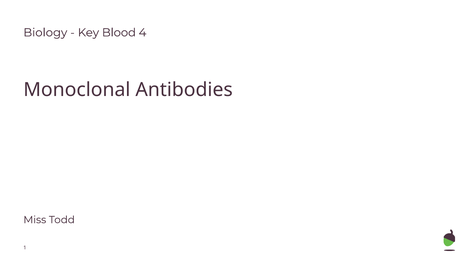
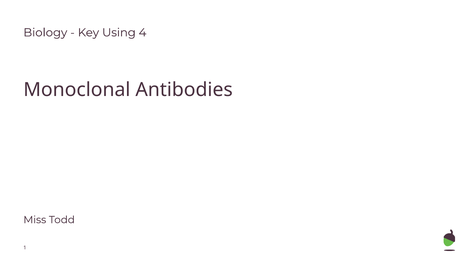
Blood: Blood -> Using (119, 33)
